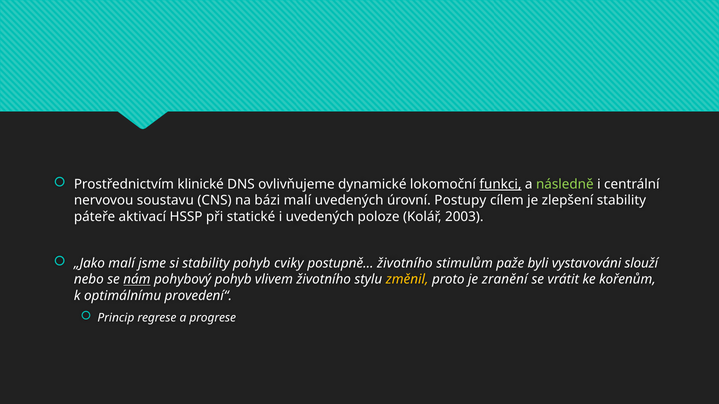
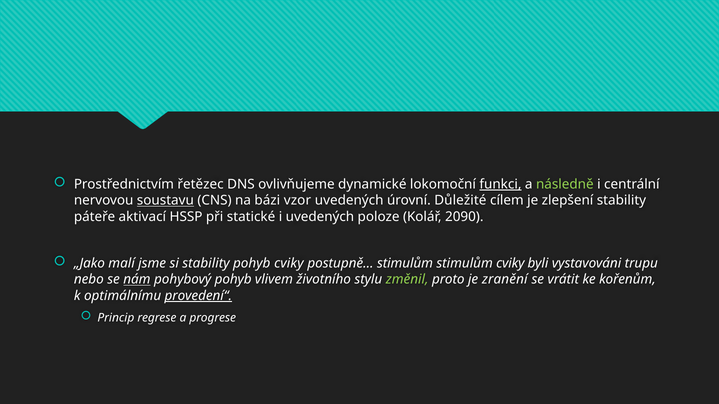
klinické: klinické -> řetězec (201, 185)
soustavu underline: none -> present (165, 201)
bázi malí: malí -> vzor (297, 201)
Postupy: Postupy -> Důležité (460, 201)
2003: 2003 -> 2090 (464, 217)
postupně… životního: životního -> stimulům (405, 264)
stimulům paže: paže -> cviky (510, 264)
slouží: slouží -> trupu (641, 264)
změnil colour: yellow -> light green (407, 280)
provedení“ underline: none -> present (198, 296)
